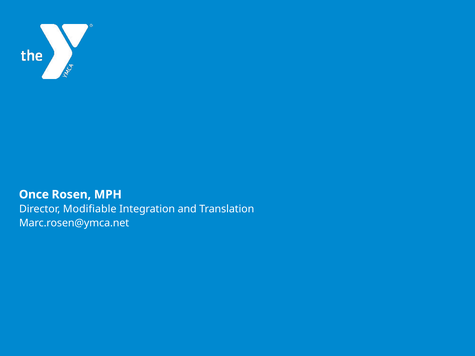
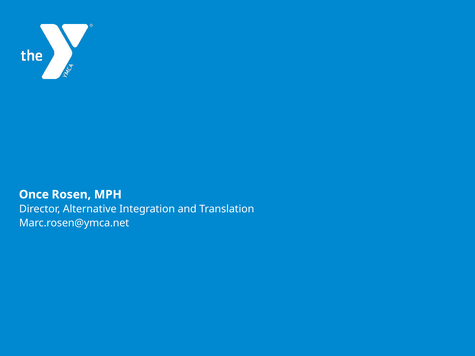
Modifiable: Modifiable -> Alternative (90, 209)
